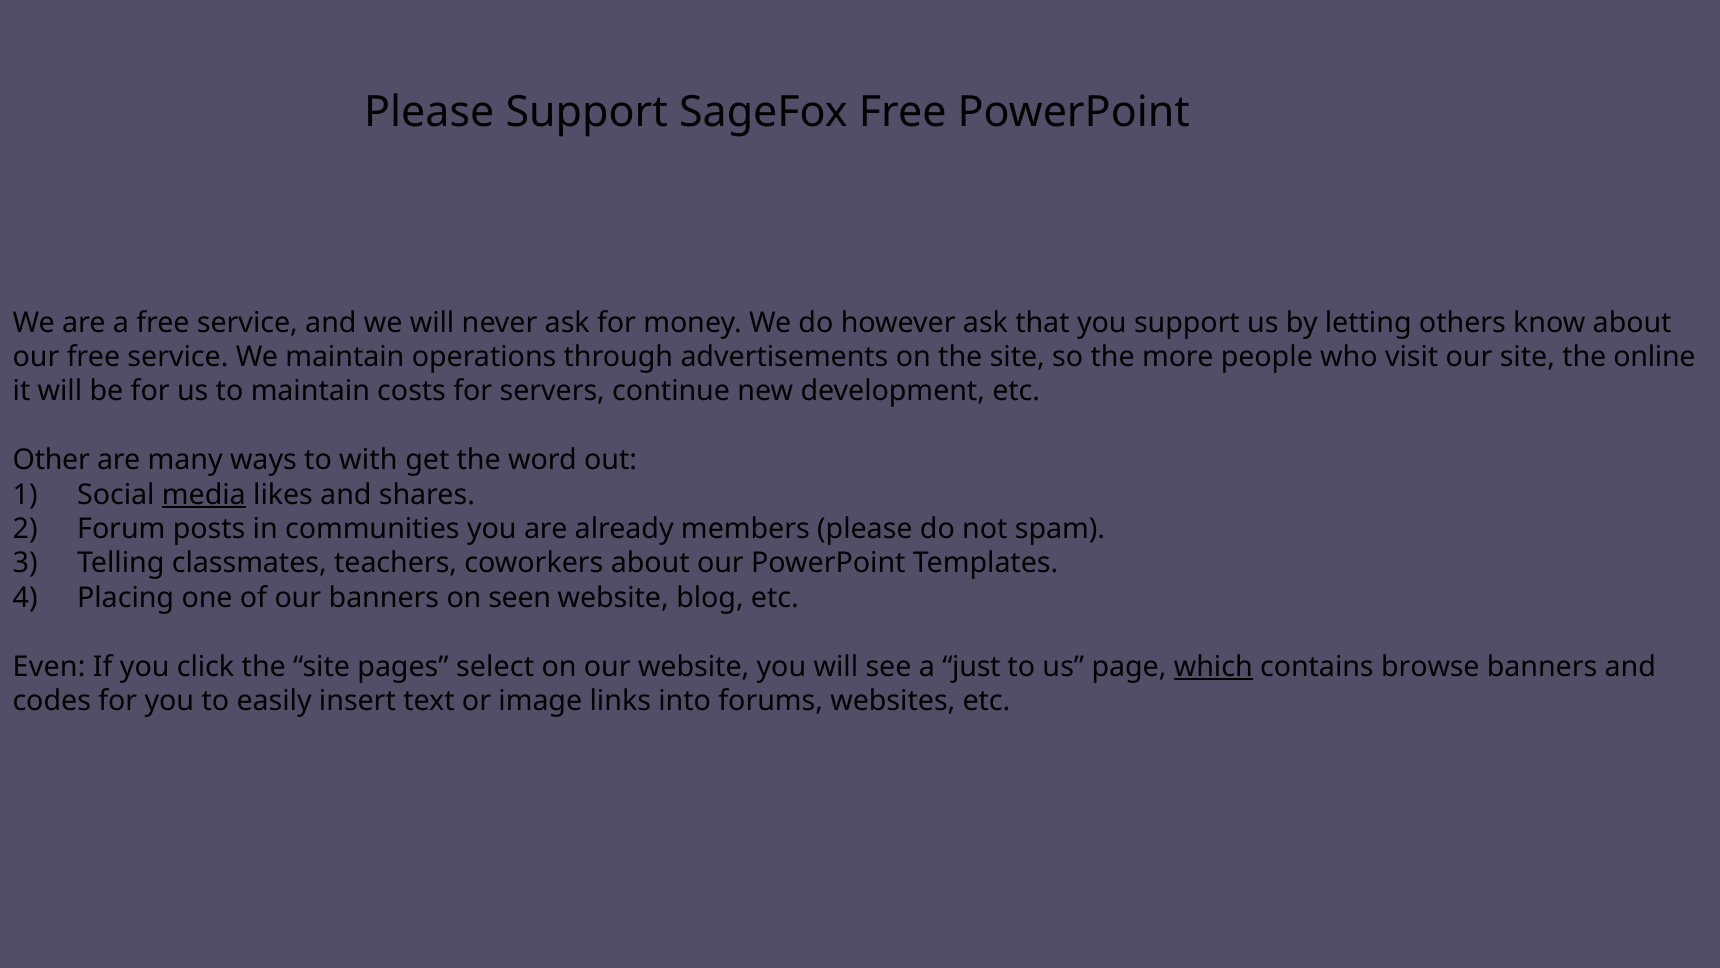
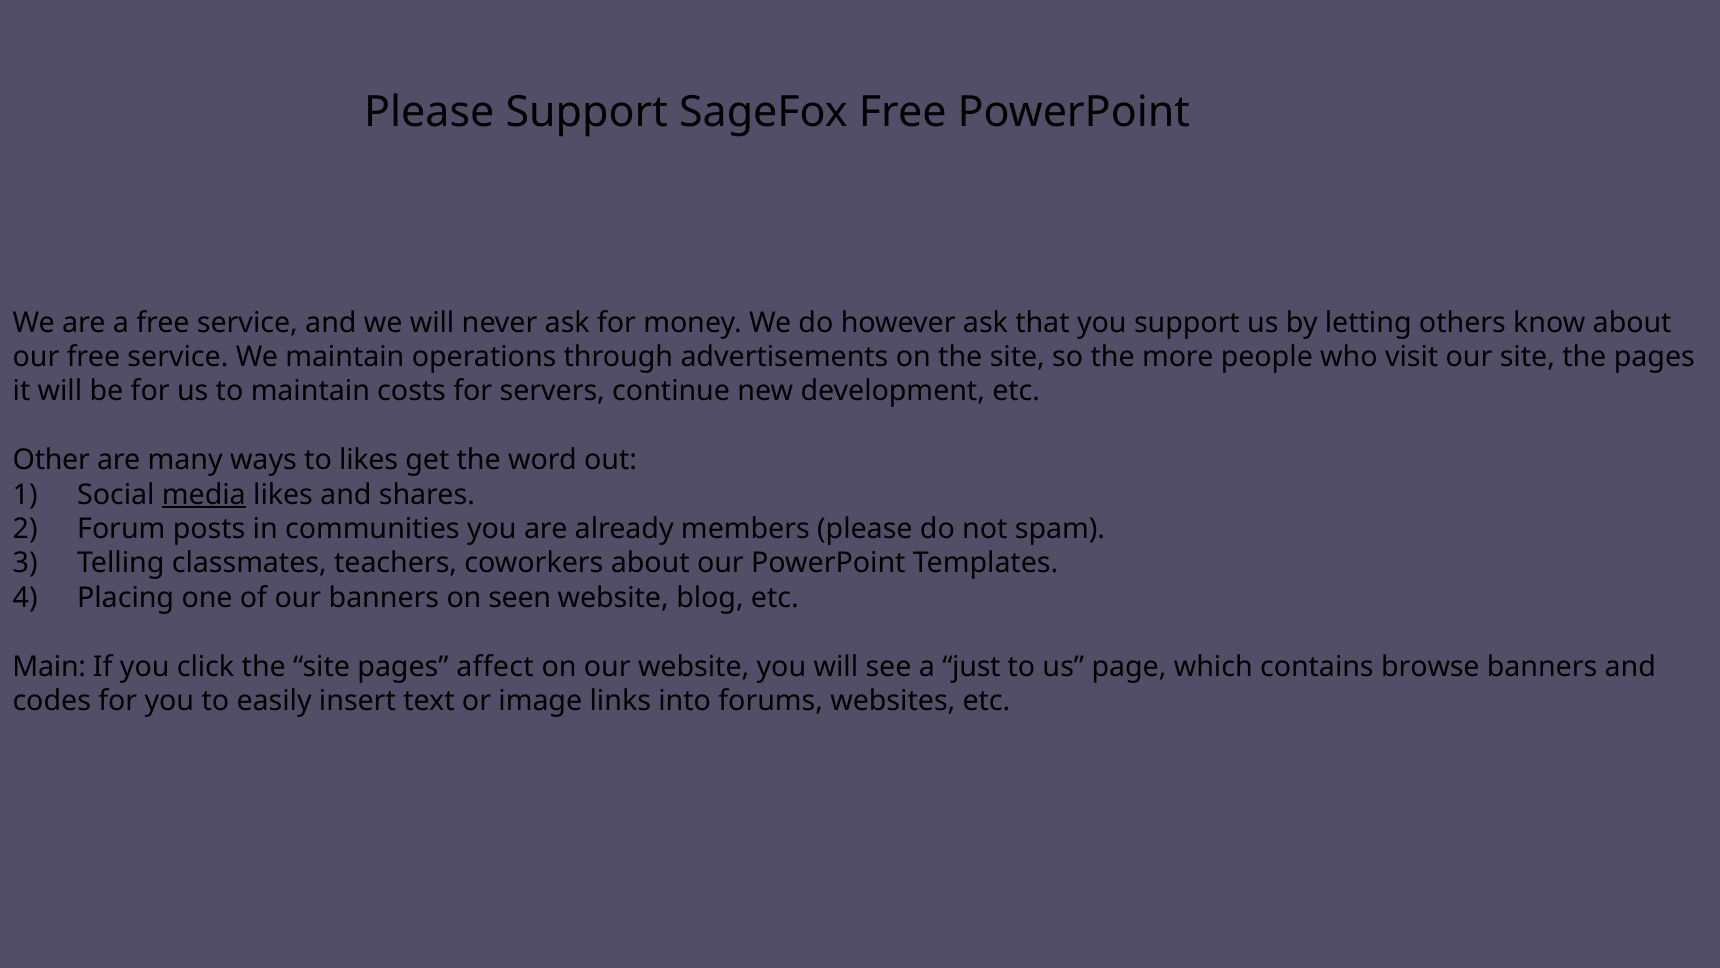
the online: online -> pages (1654, 357)
to with: with -> likes (369, 460)
Even: Even -> Main (49, 666)
select: select -> affect (495, 666)
which underline: present -> none (1213, 666)
